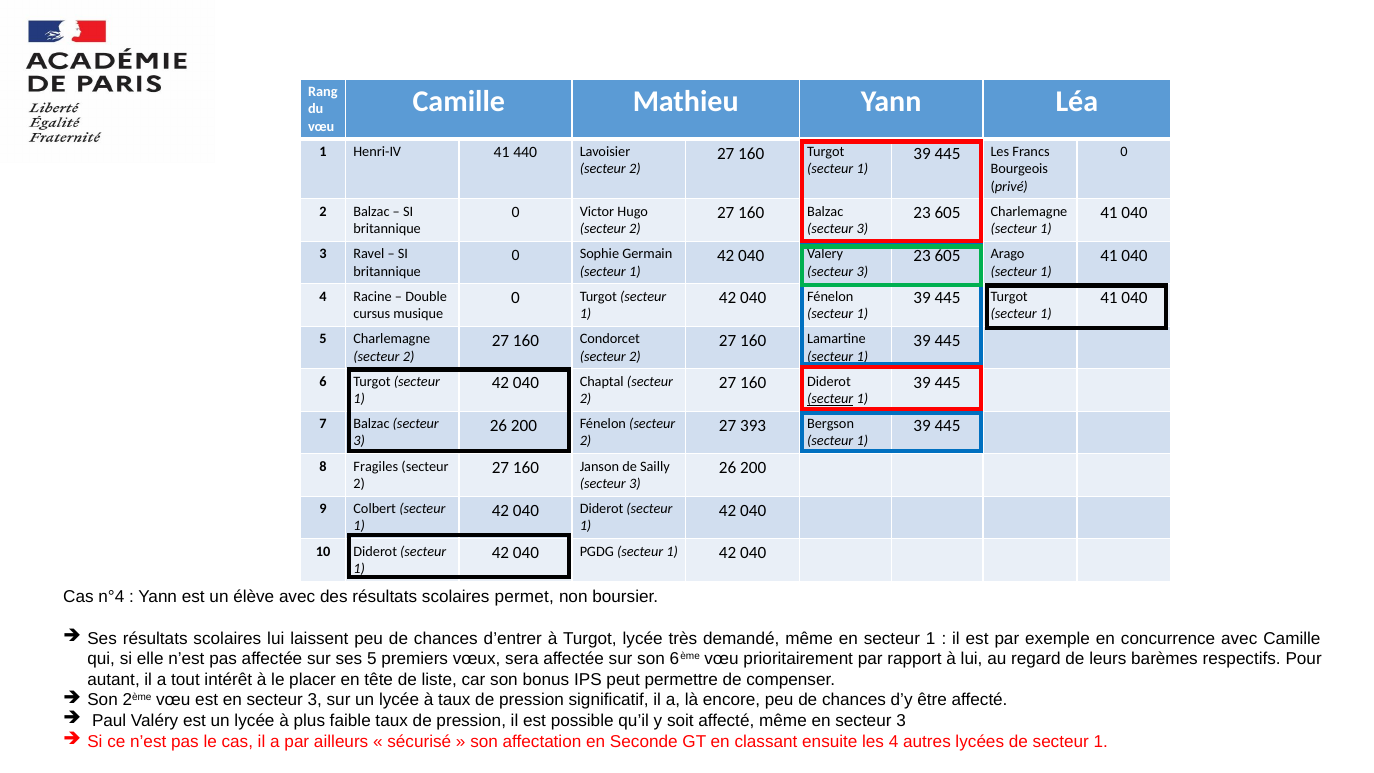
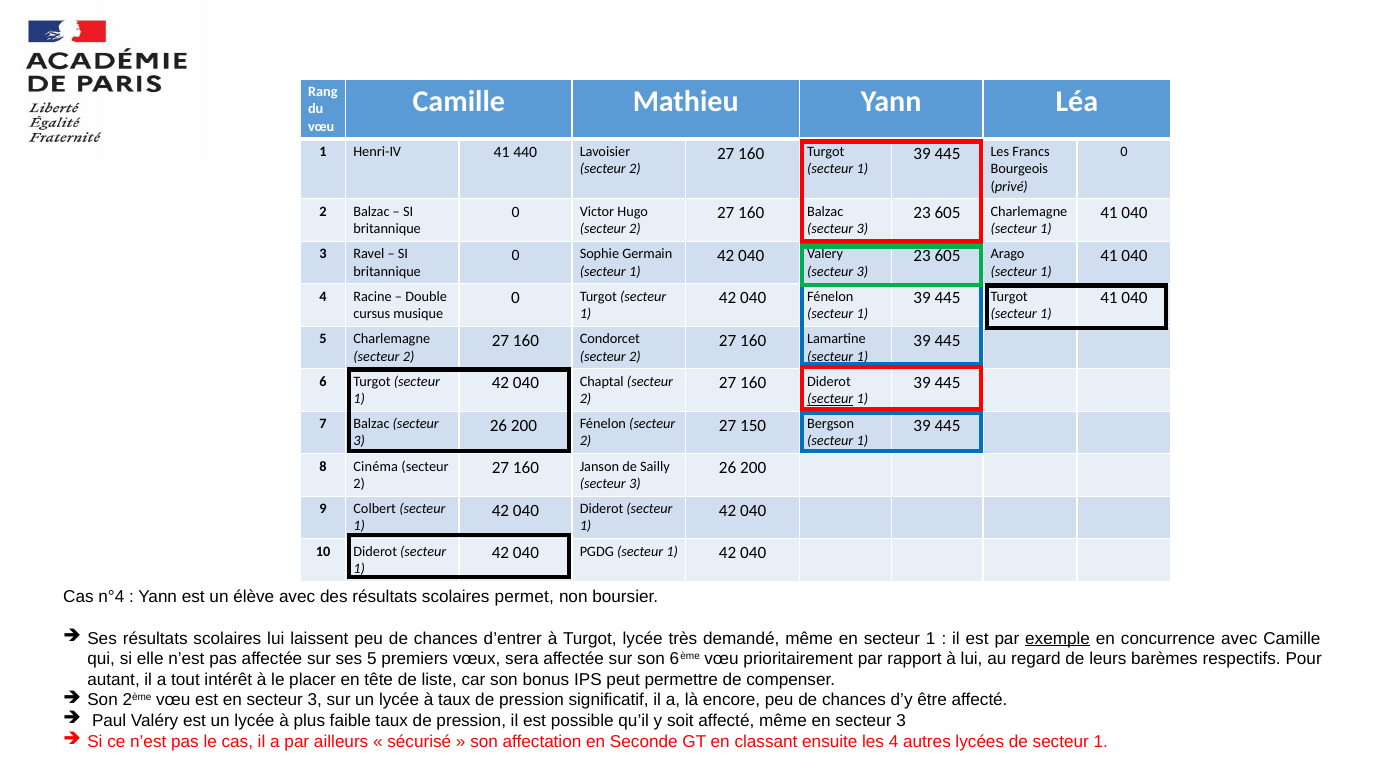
393: 393 -> 150 (753, 426)
Fragiles: Fragiles -> Cinéma (376, 466)
exemple underline: none -> present (1058, 638)
